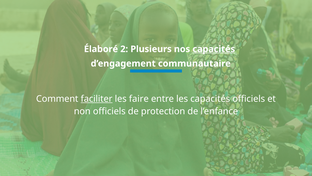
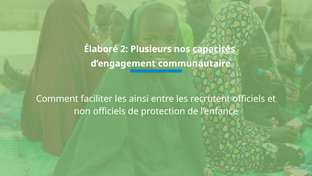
faciliter underline: present -> none (97, 99)
faire: faire -> ainsi (139, 99)
les capacités: capacités -> recrutent (210, 99)
